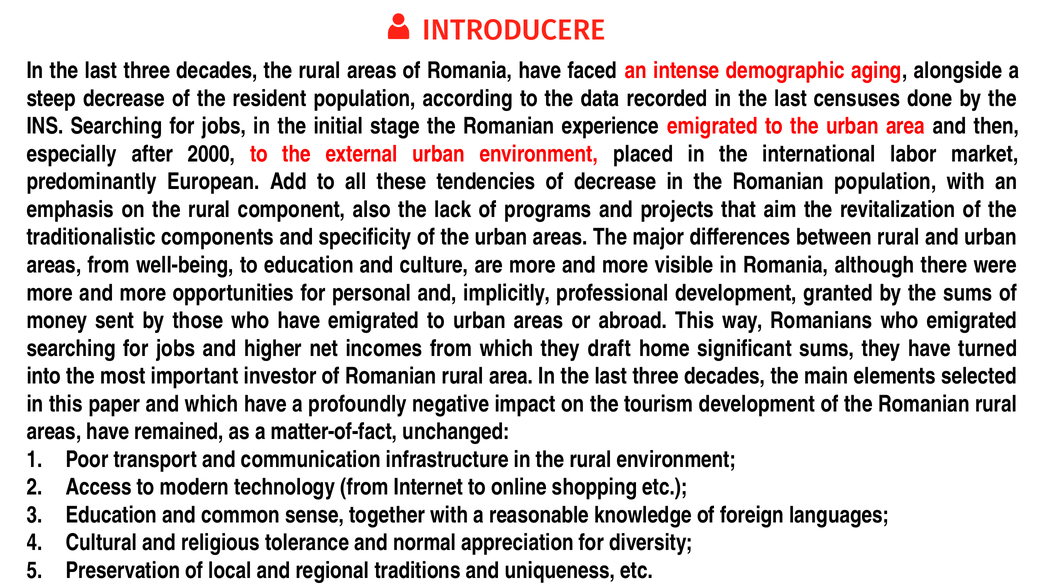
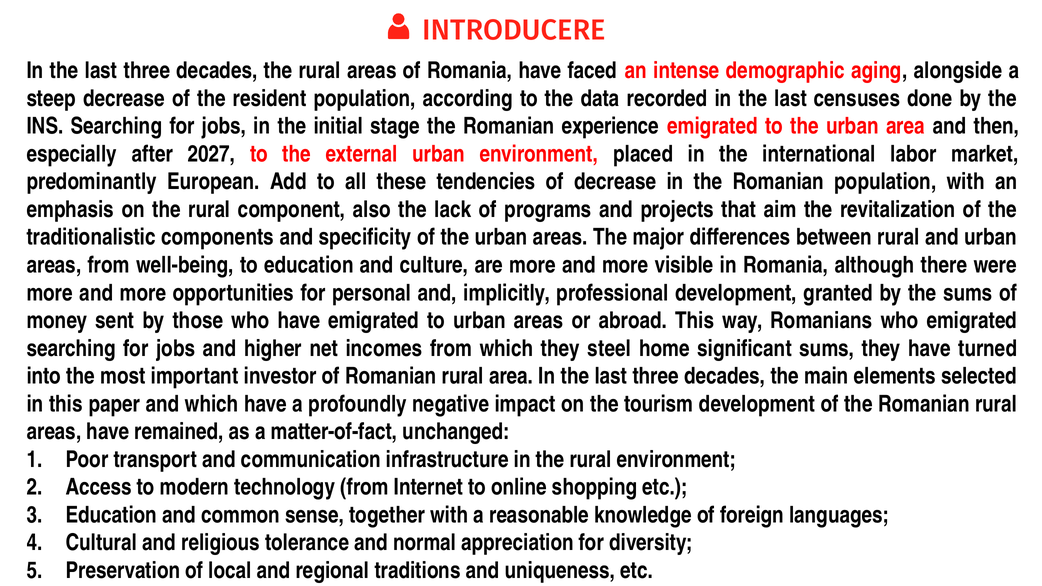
2000: 2000 -> 2027 (211, 154)
draft: draft -> steel (609, 348)
